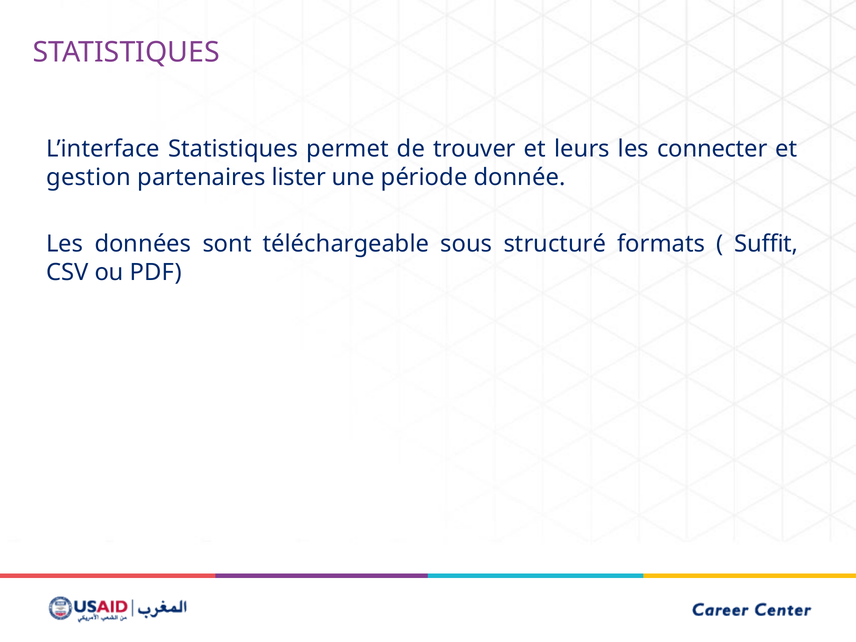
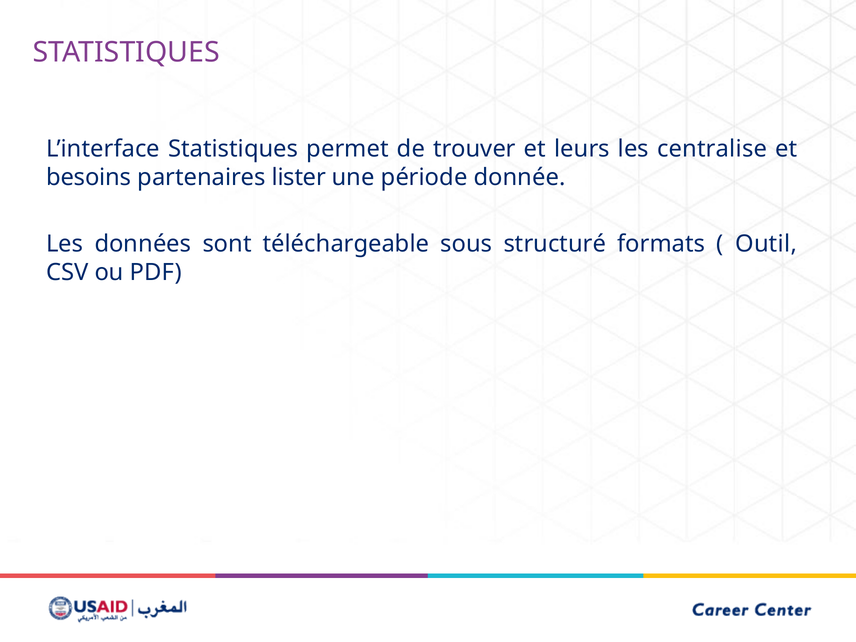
connecter: connecter -> centralise (712, 149)
gestion: gestion -> besoins (89, 177)
Suffit: Suffit -> Outil (766, 244)
